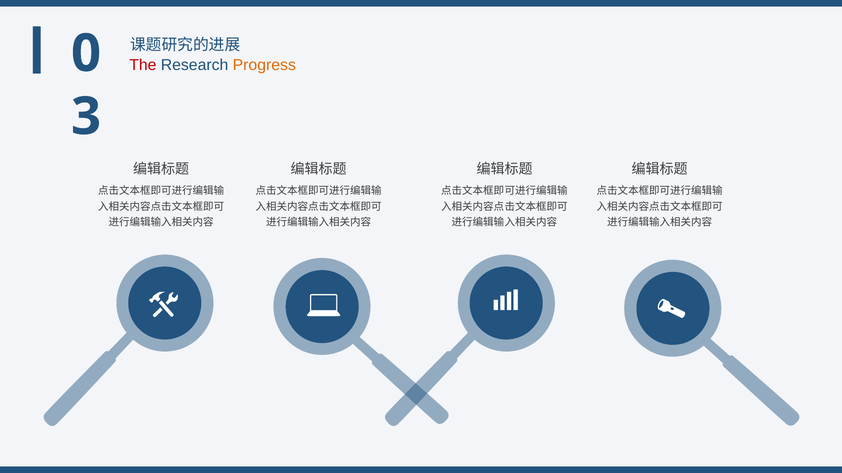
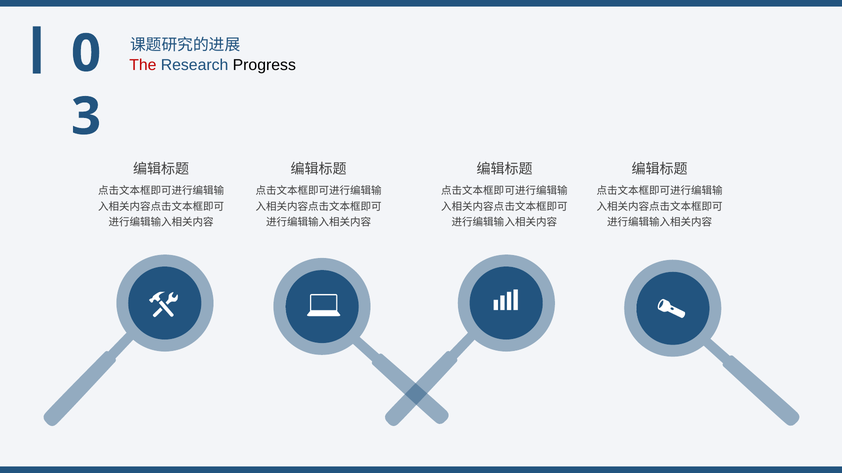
Progress colour: orange -> black (264, 65)
